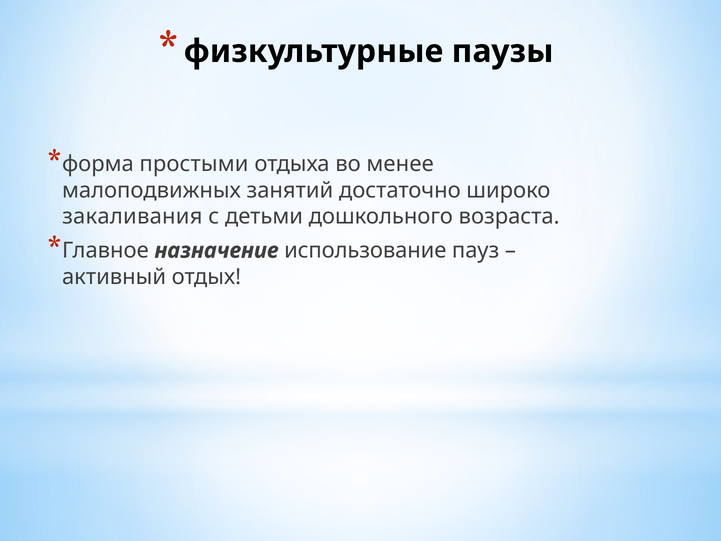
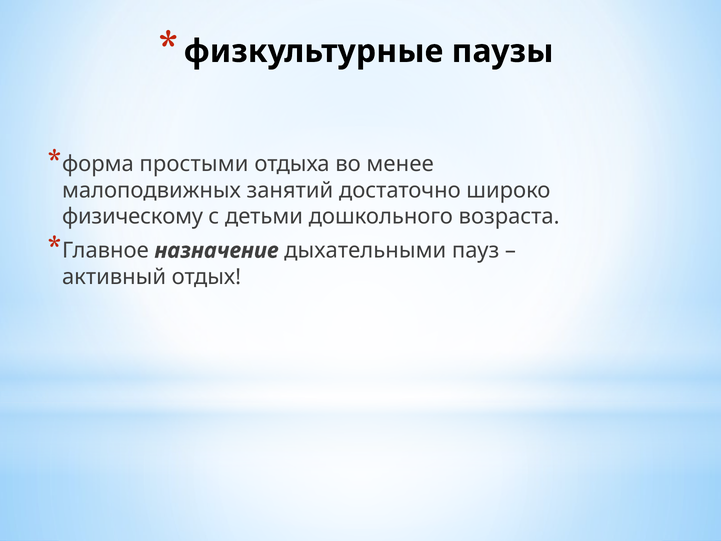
закаливания: закаливания -> физическому (133, 217)
использование: использование -> дыхательными (365, 250)
